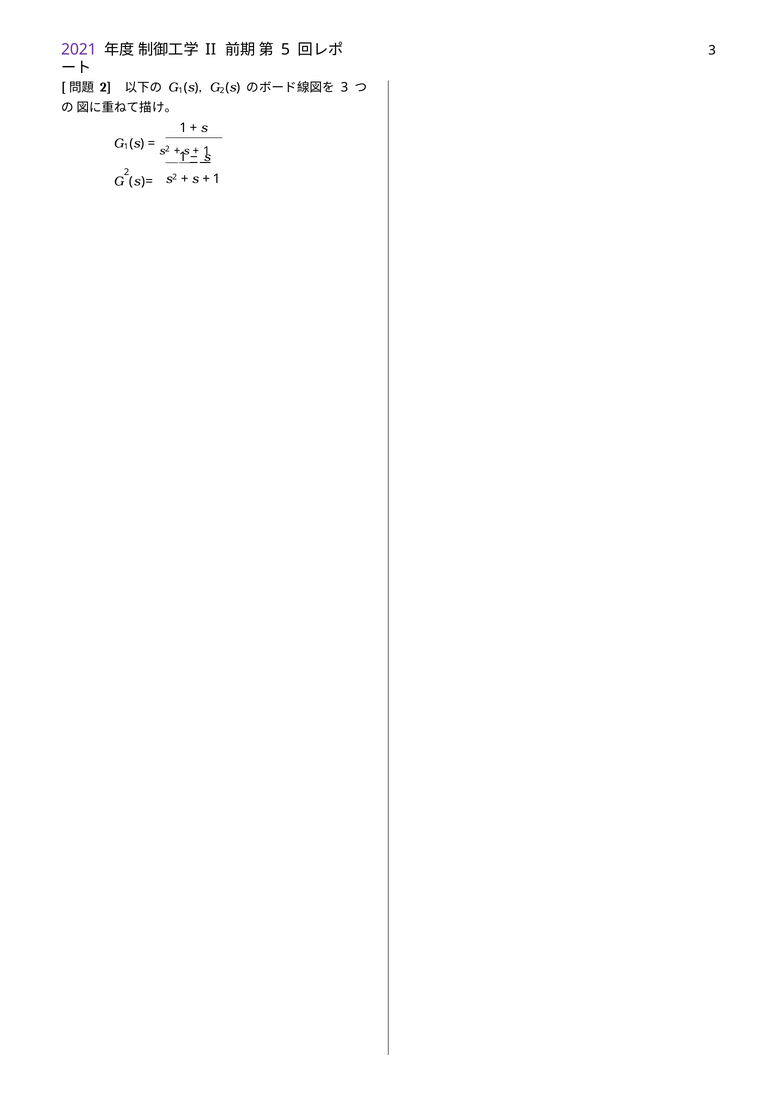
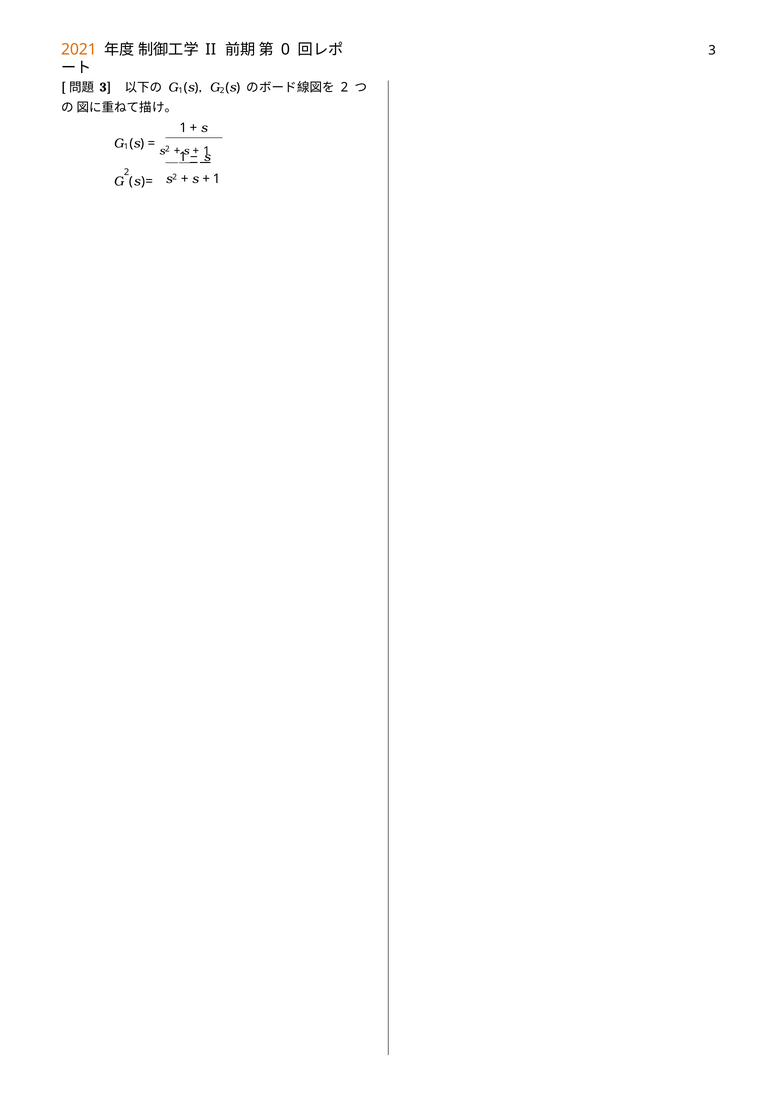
2021 colour: purple -> orange (79, 49)
5: 5 -> 0 (285, 49)
2: 2 -> 3 (106, 88)
3: 3 -> 2 (344, 88)
